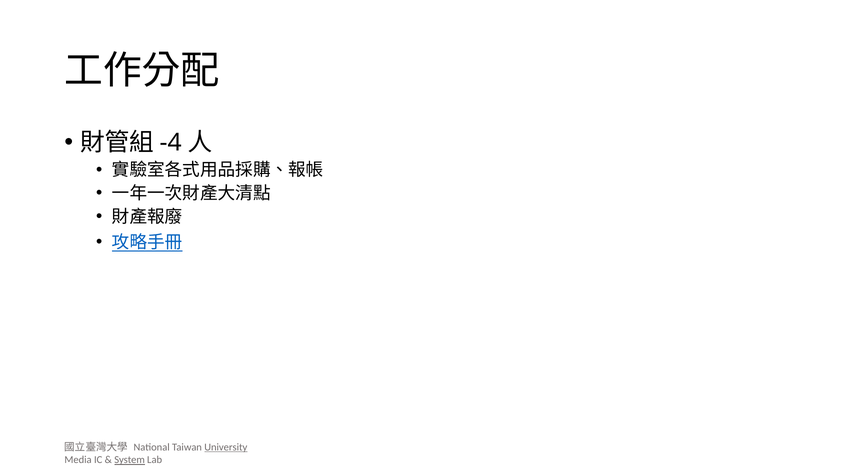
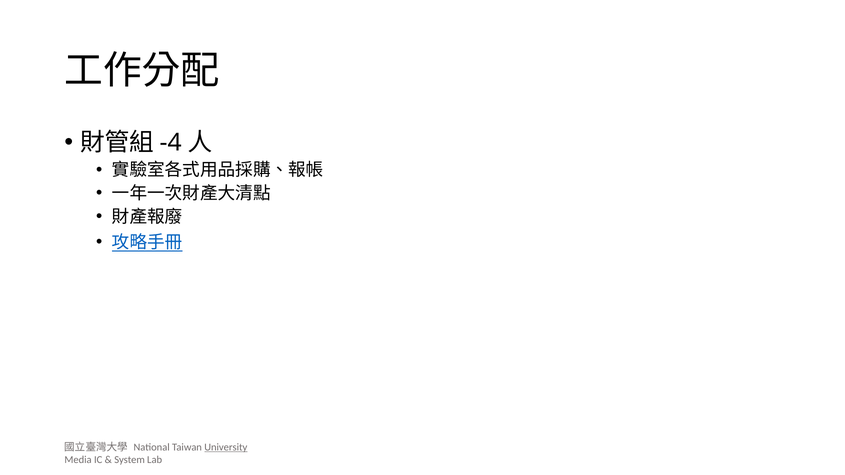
System underline: present -> none (130, 460)
